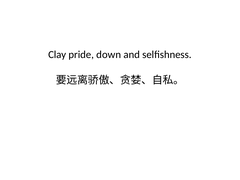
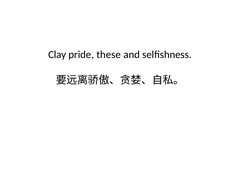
down: down -> these (109, 55)
